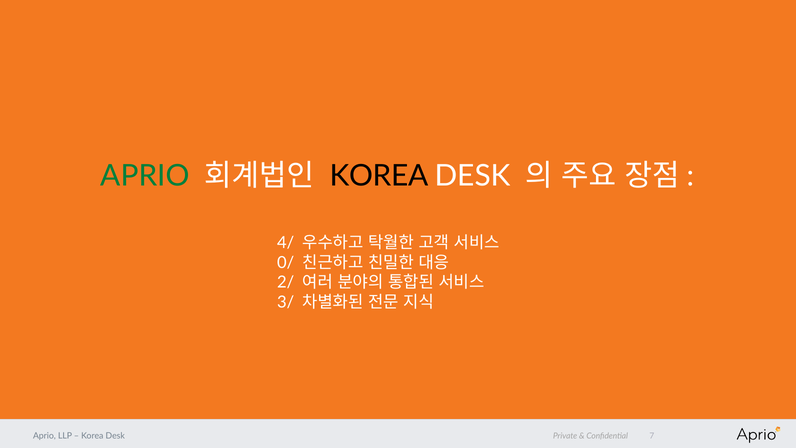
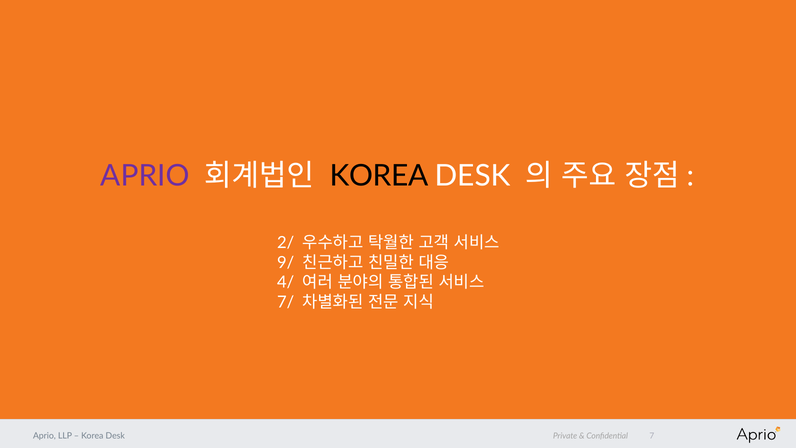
APRIO colour: green -> purple (145, 176)
4/: 4/ -> 2/ (286, 243)
0/: 0/ -> 9/ (286, 262)
2/: 2/ -> 4/ (286, 282)
3/: 3/ -> 7/ (286, 302)
